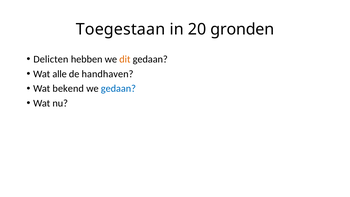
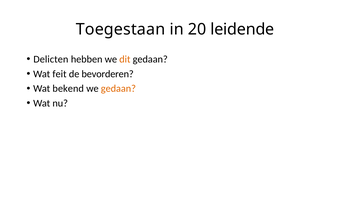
gronden: gronden -> leidende (242, 29)
alle: alle -> feit (59, 74)
handhaven: handhaven -> bevorderen (108, 74)
gedaan colour: blue -> orange (118, 89)
